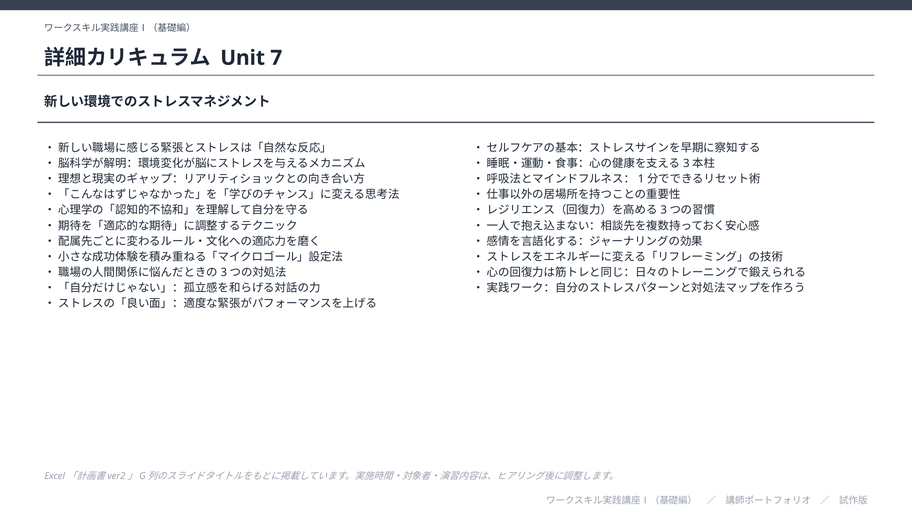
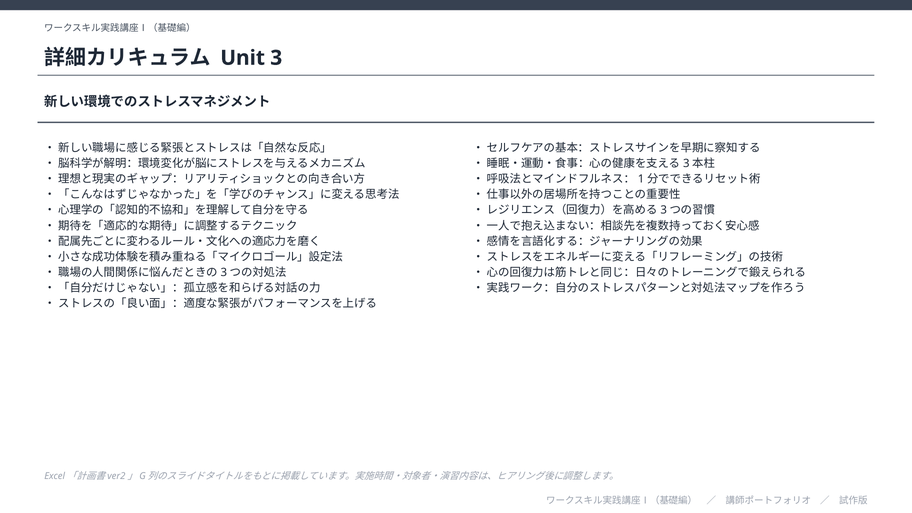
7: 7 -> 3 (276, 58)
